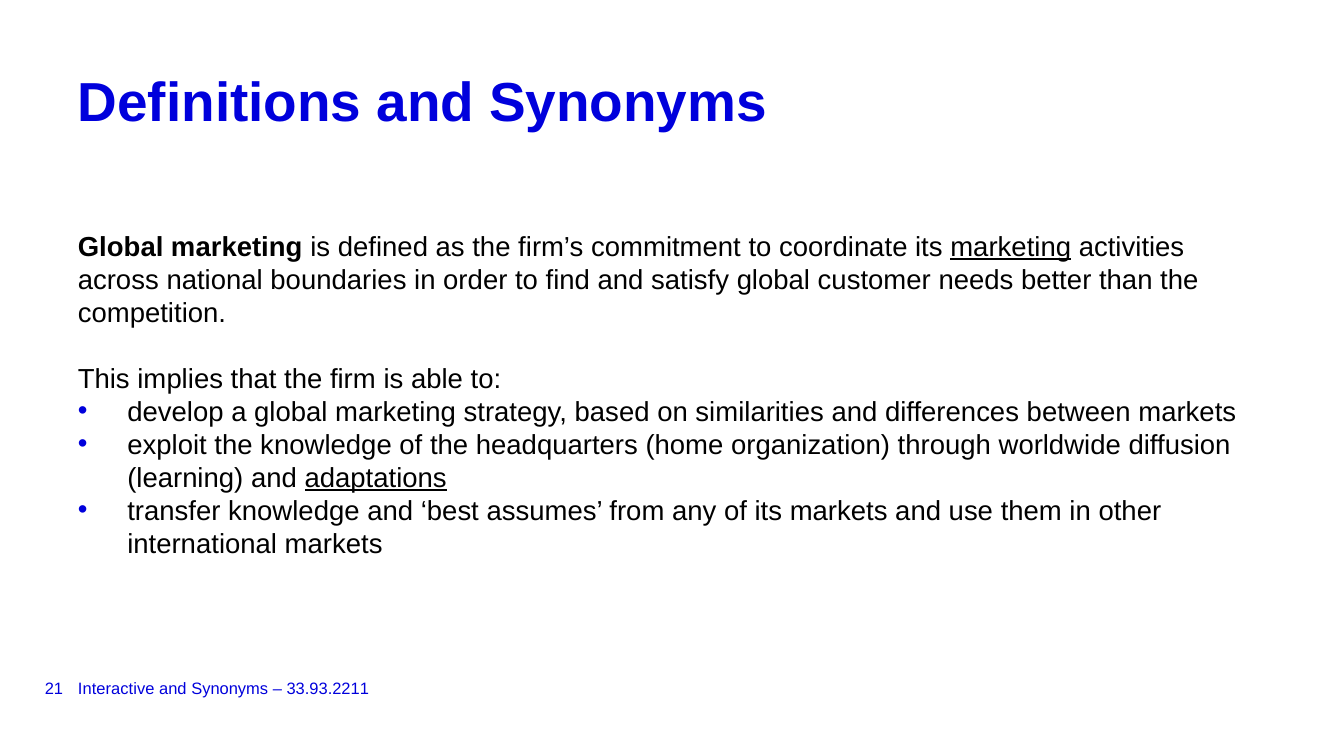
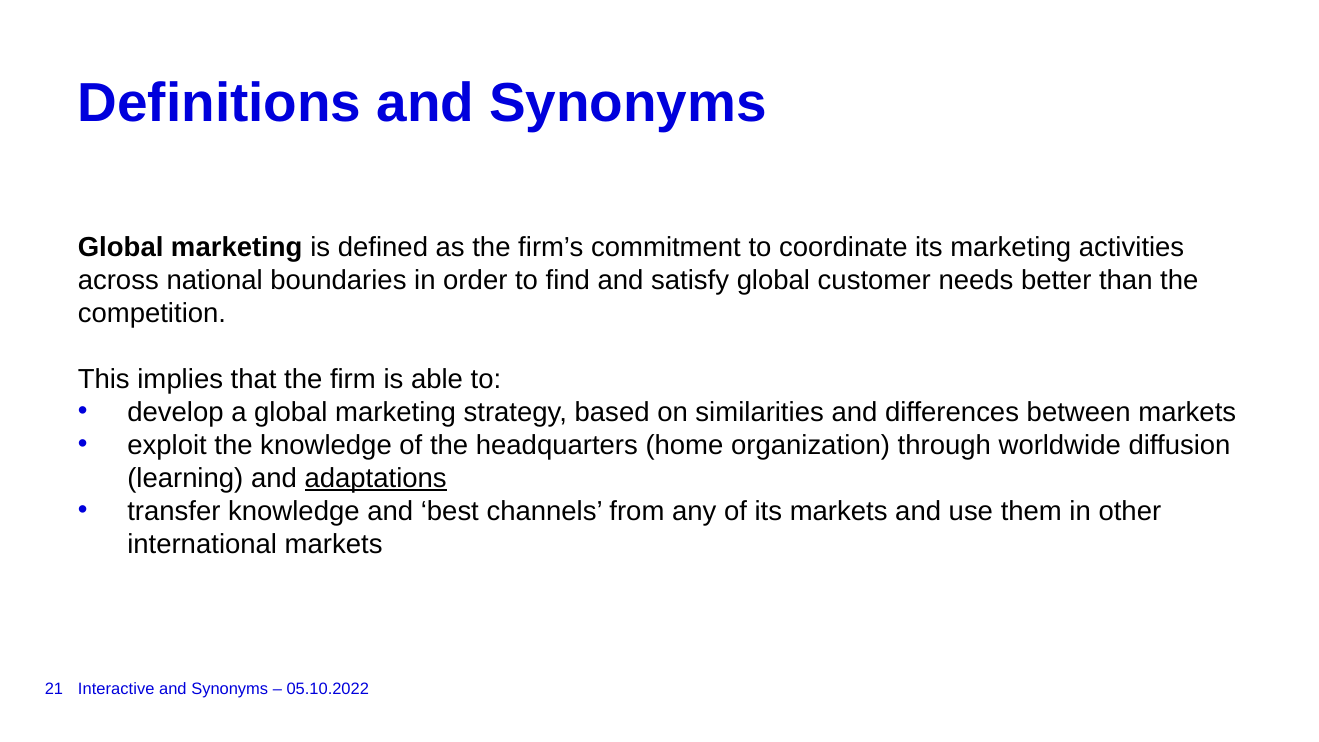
marketing underline: present -> none (1011, 247)
assumes: assumes -> channels (545, 511)
33.93.2211: 33.93.2211 -> 05.10.2022 (328, 689)
